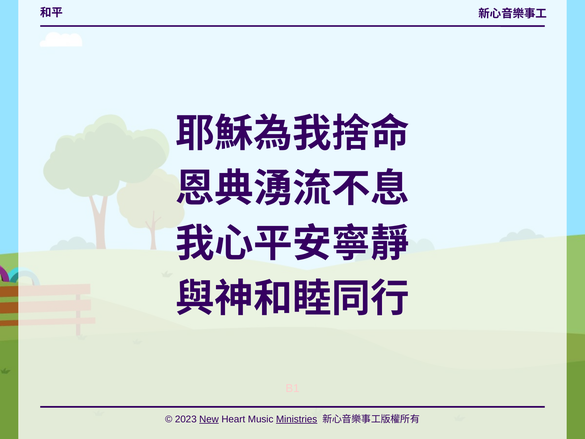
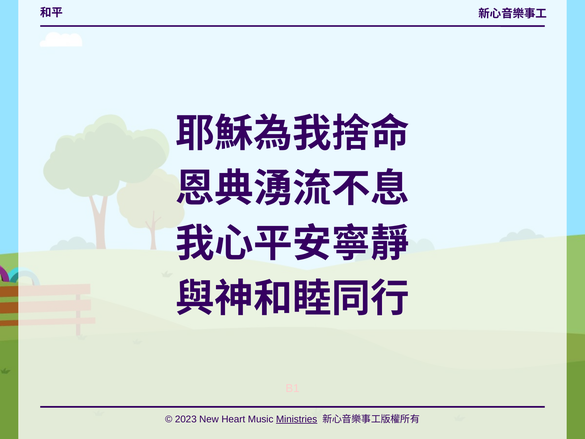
New underline: present -> none (209, 419)
